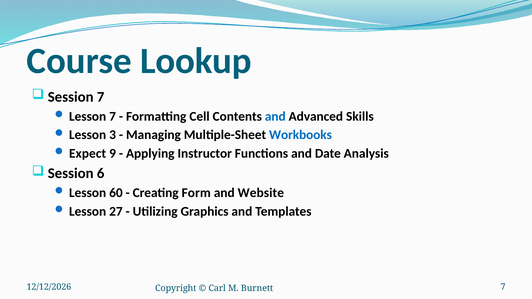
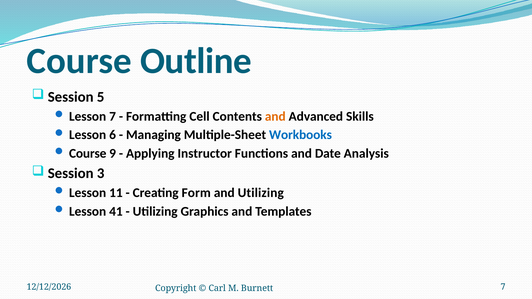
Lookup: Lookup -> Outline (196, 61)
7: 7 -> 5 (101, 97)
and colour: blue -> orange (275, 116)
3: 3 -> 6 (113, 135)
Expect: Expect -> Course (88, 154)
6: 6 -> 3 (101, 174)
60: 60 -> 11 (116, 193)
and Website: Website -> Utilizing (261, 193)
27: 27 -> 41 (116, 212)
